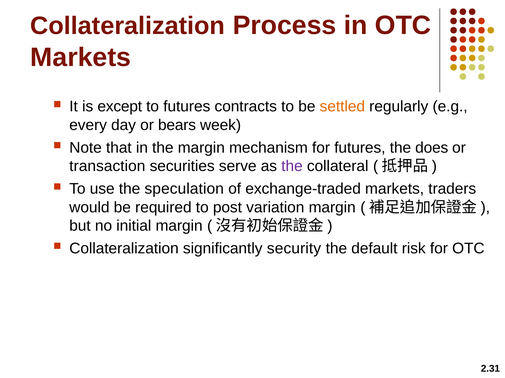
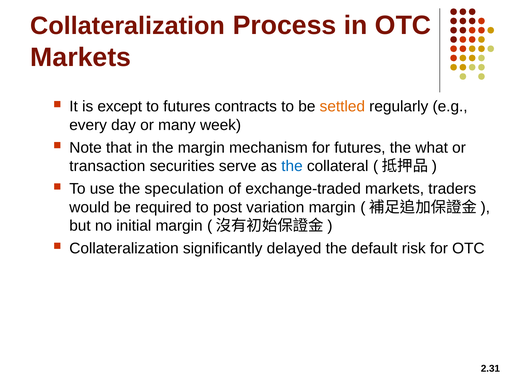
bears: bears -> many (177, 125)
does: does -> what (432, 148)
the colour: purple -> blue (292, 167)
security: security -> delayed (294, 249)
